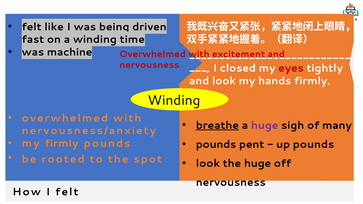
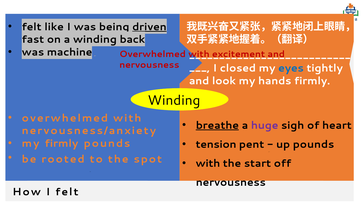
driven underline: none -> present (149, 27)
time: time -> back (132, 39)
eyes colour: red -> blue (291, 68)
of many: many -> heart (337, 125)
pounds: pounds -> tension (216, 144)
look: look -> with (208, 164)
the huge: huge -> start (258, 164)
